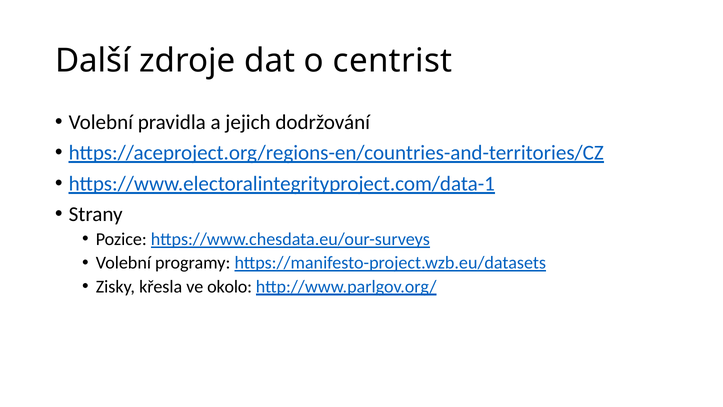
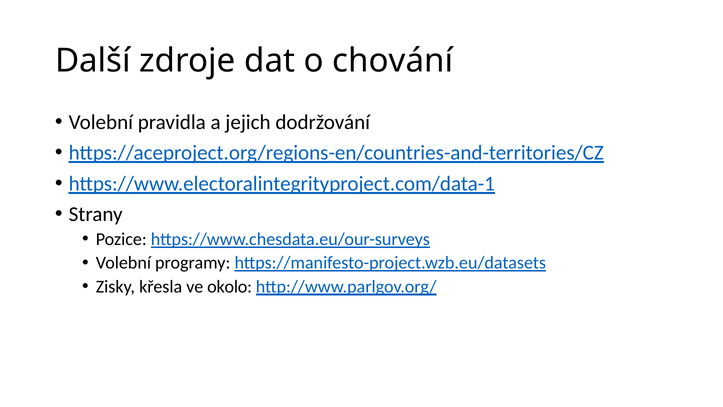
centrist: centrist -> chování (393, 61)
